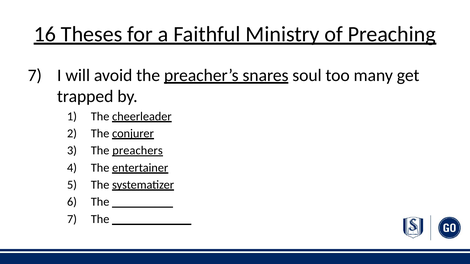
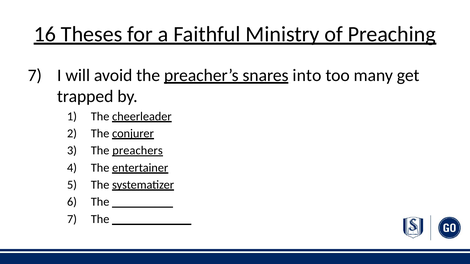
soul: soul -> into (307, 76)
